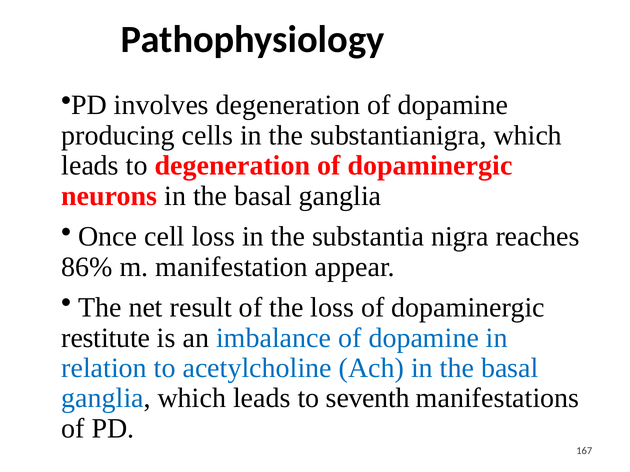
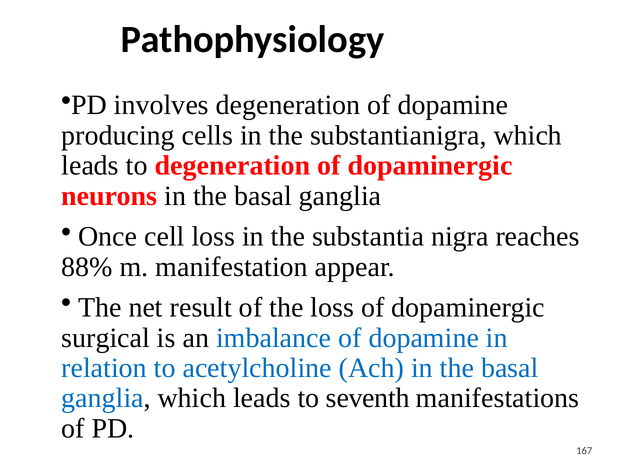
86%: 86% -> 88% (87, 267)
restitute: restitute -> surgical (106, 338)
